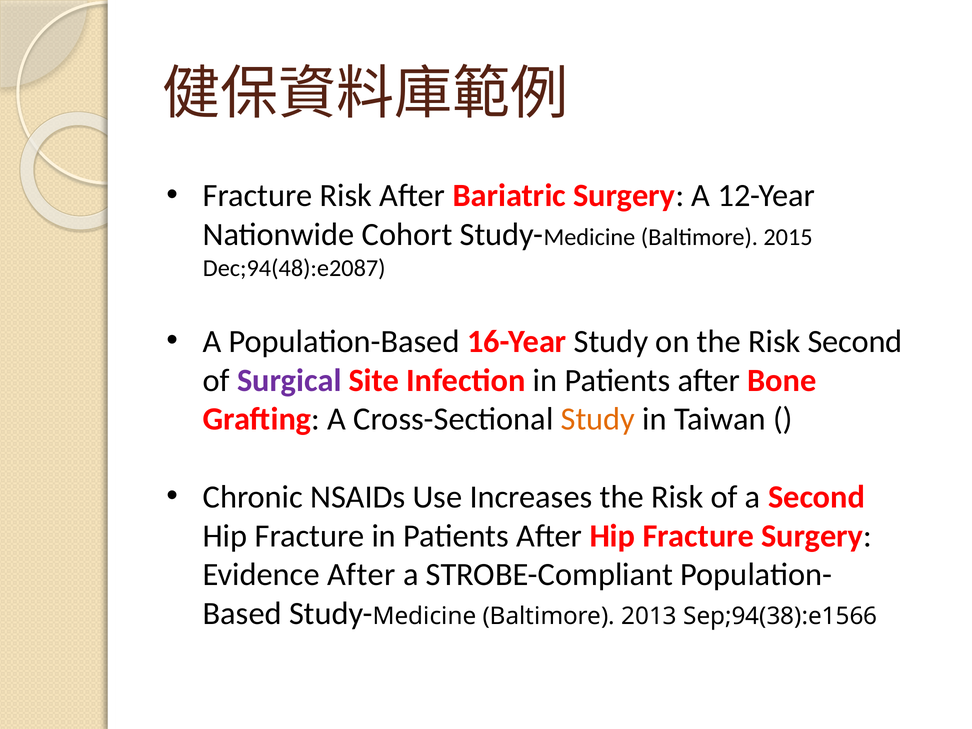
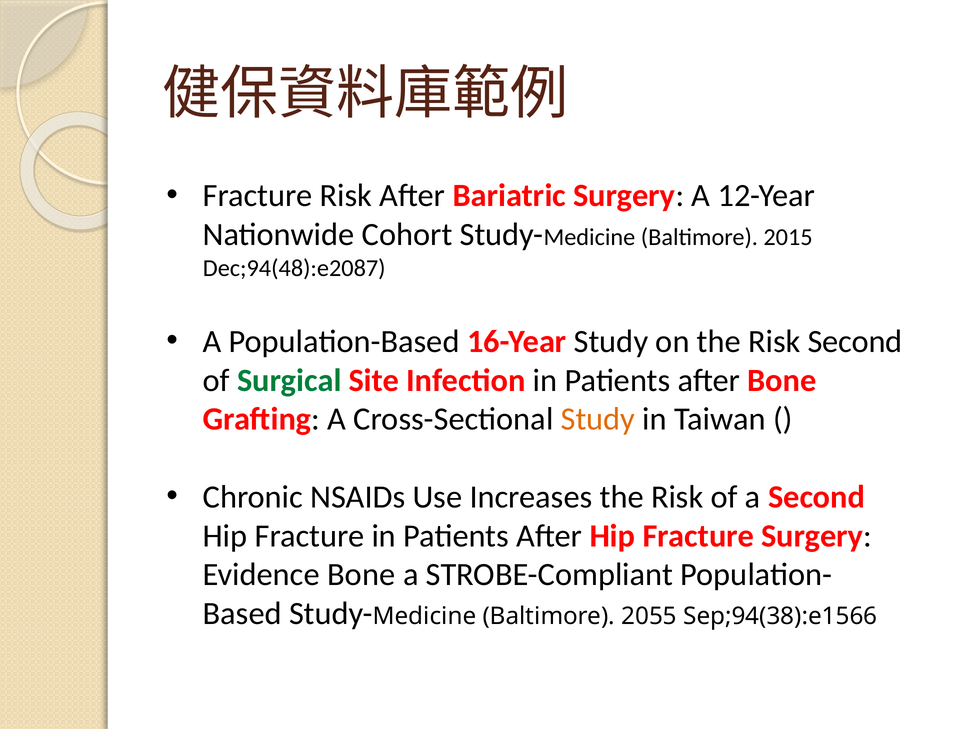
Surgical colour: purple -> green (289, 380)
Evidence After: After -> Bone (361, 575)
2013: 2013 -> 2055 (649, 616)
